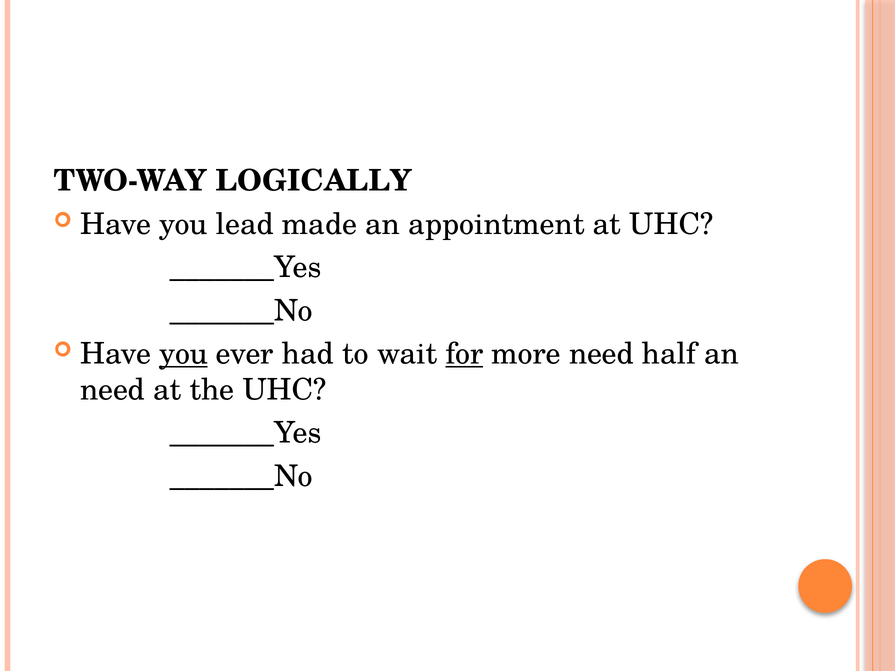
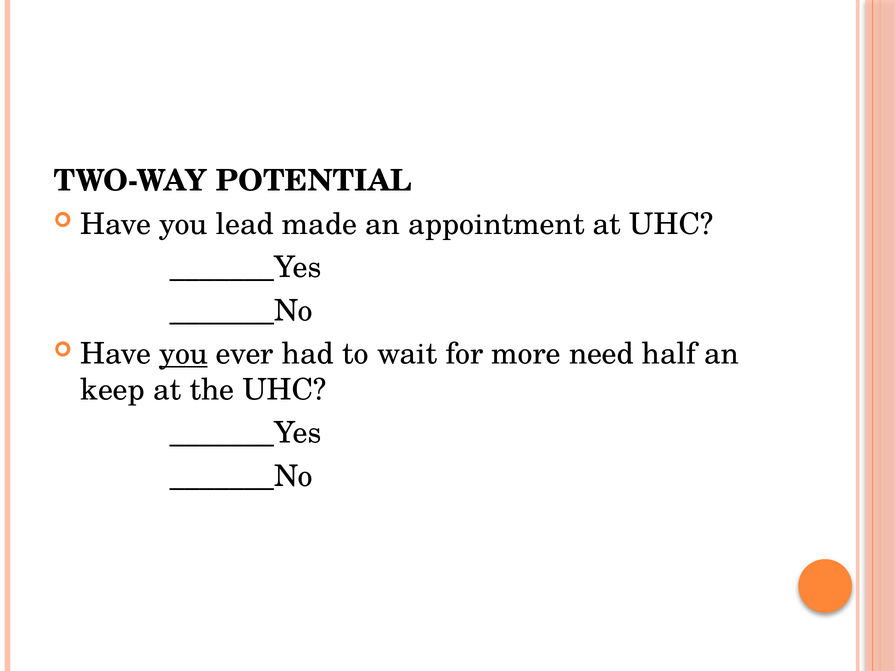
LOGICALLY: LOGICALLY -> POTENTIAL (314, 181)
for underline: present -> none (464, 354)
need: need -> keep (113, 390)
